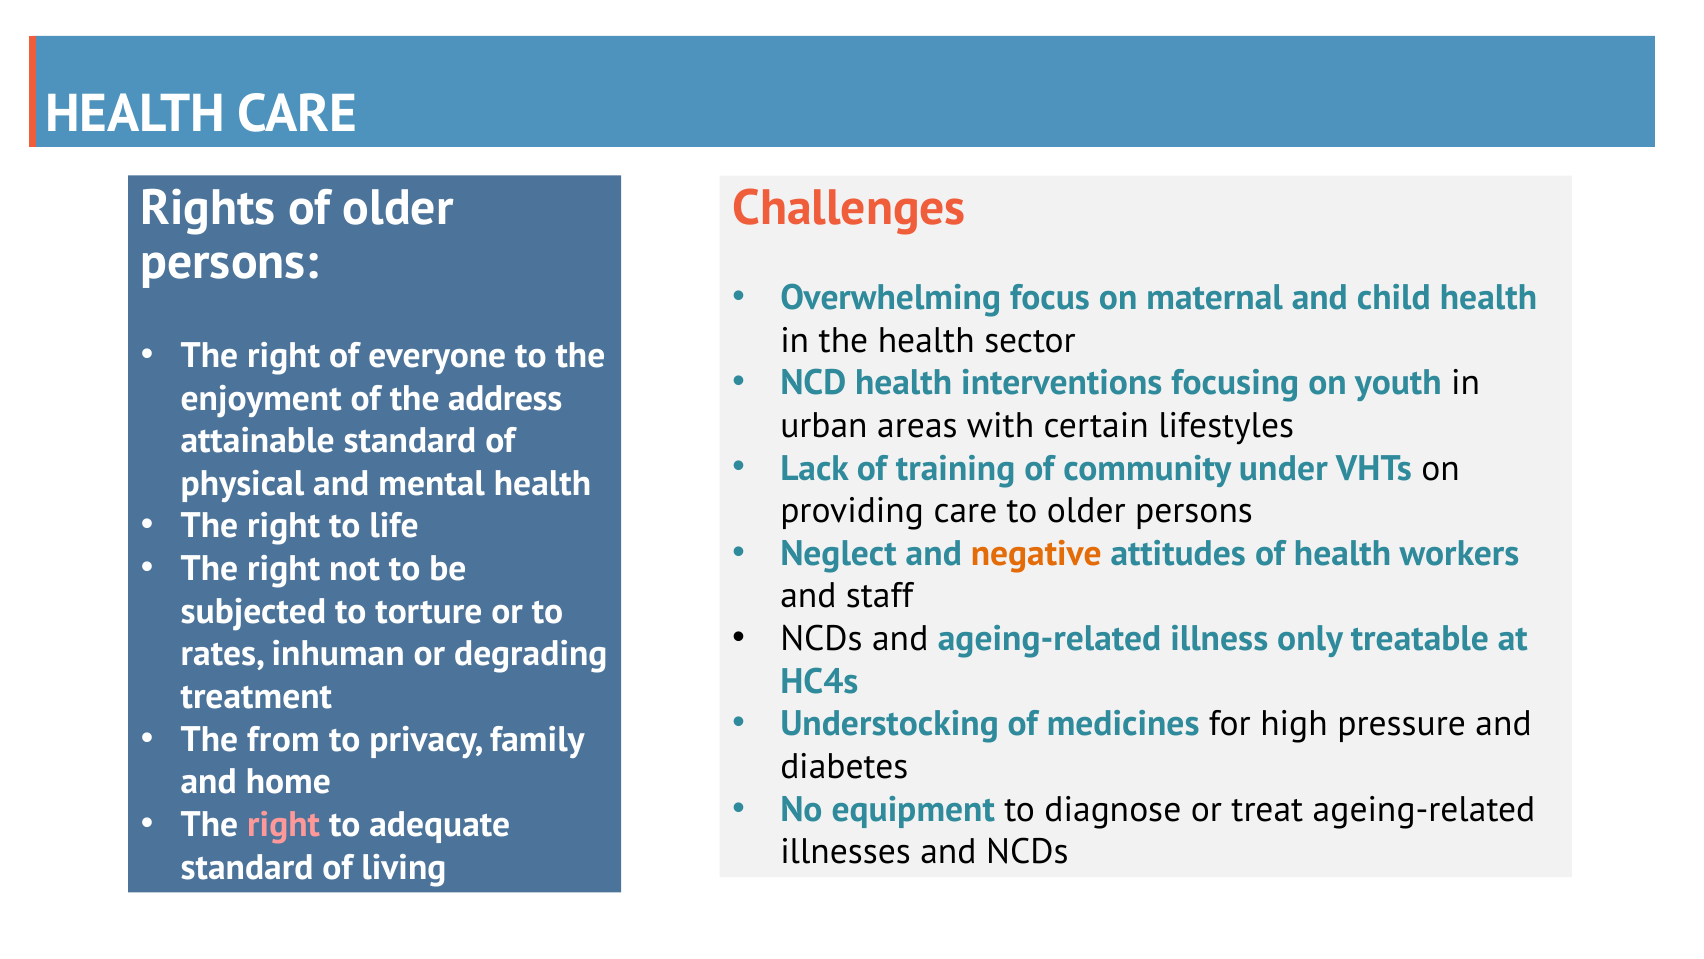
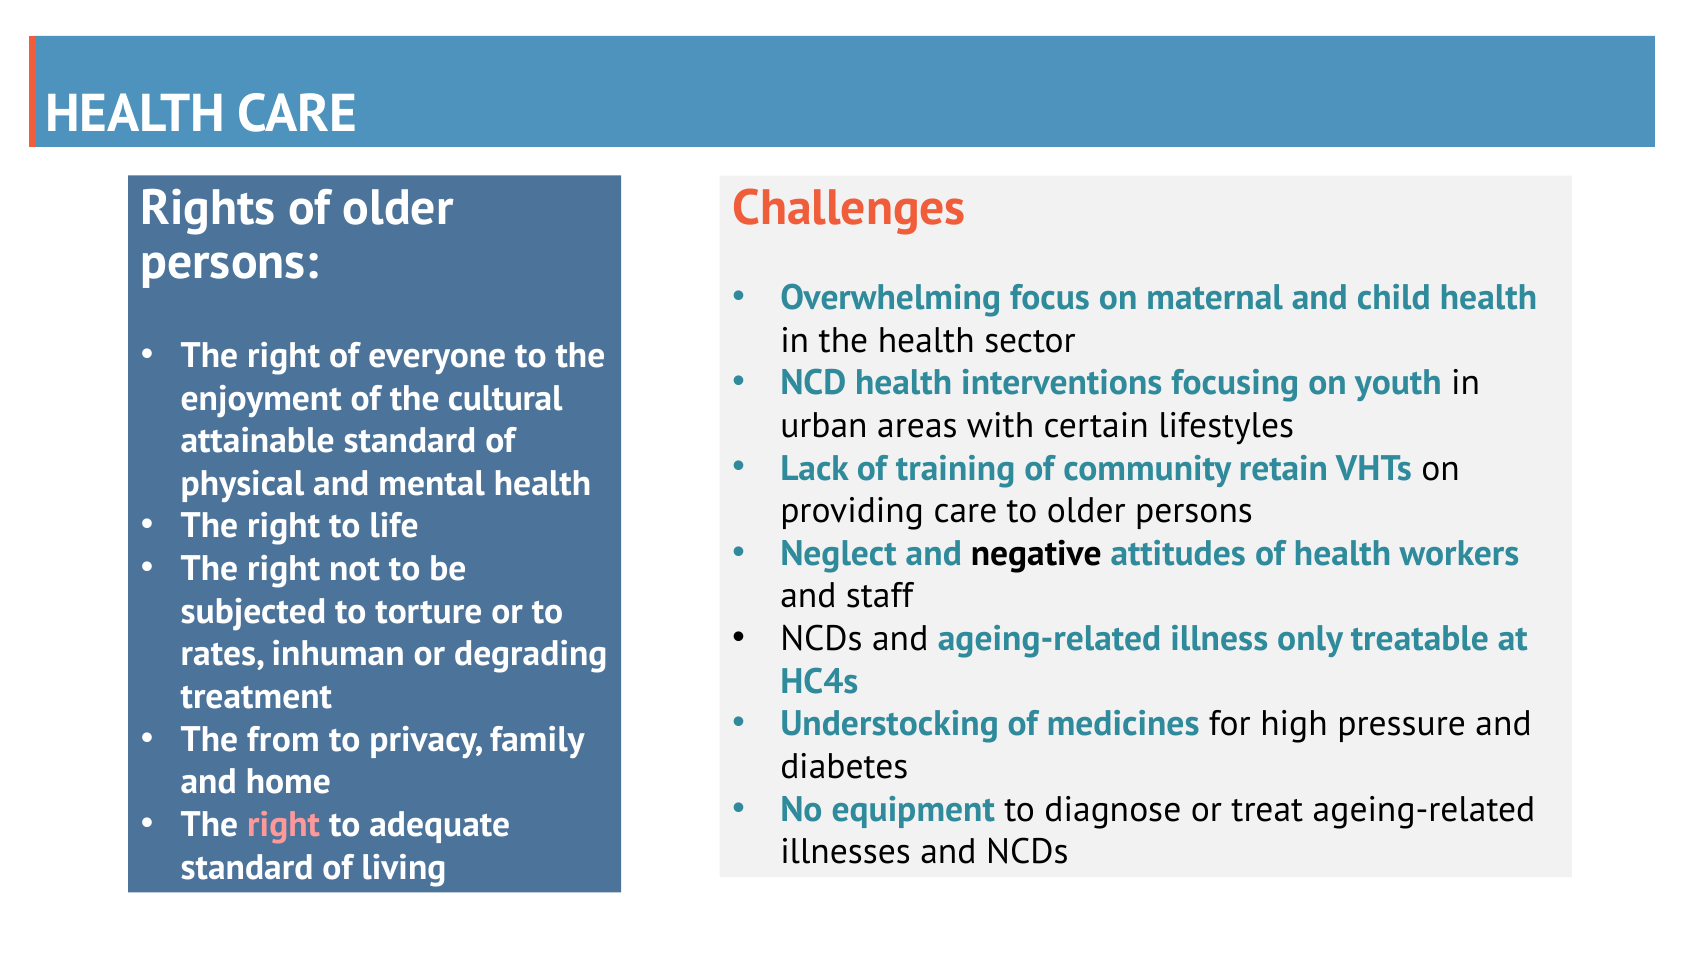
address: address -> cultural (505, 398)
under: under -> retain (1283, 468)
negative colour: orange -> black (1036, 553)
